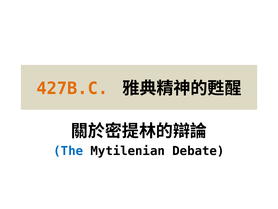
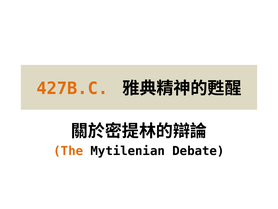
The colour: blue -> orange (68, 151)
